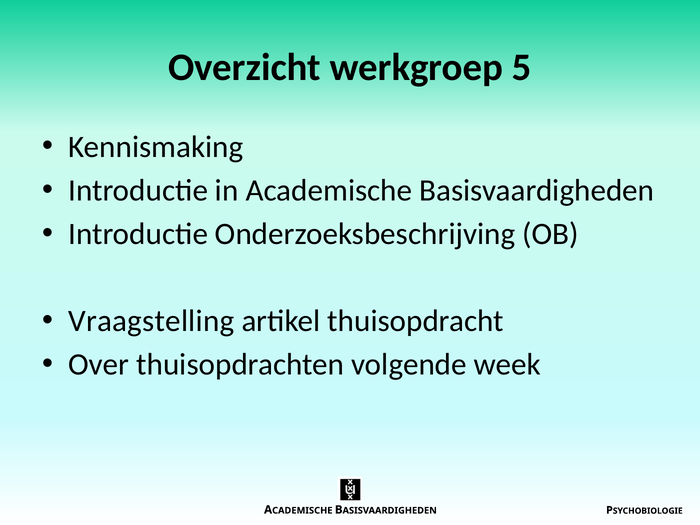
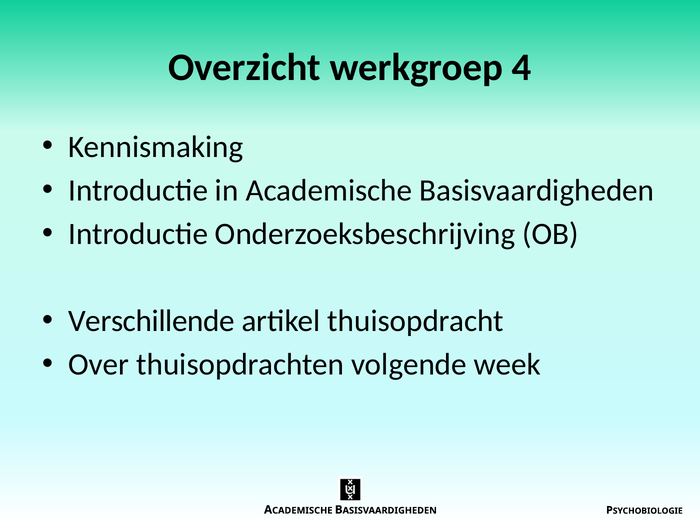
5: 5 -> 4 (522, 67)
Vraagstelling: Vraagstelling -> Verschillende (152, 321)
